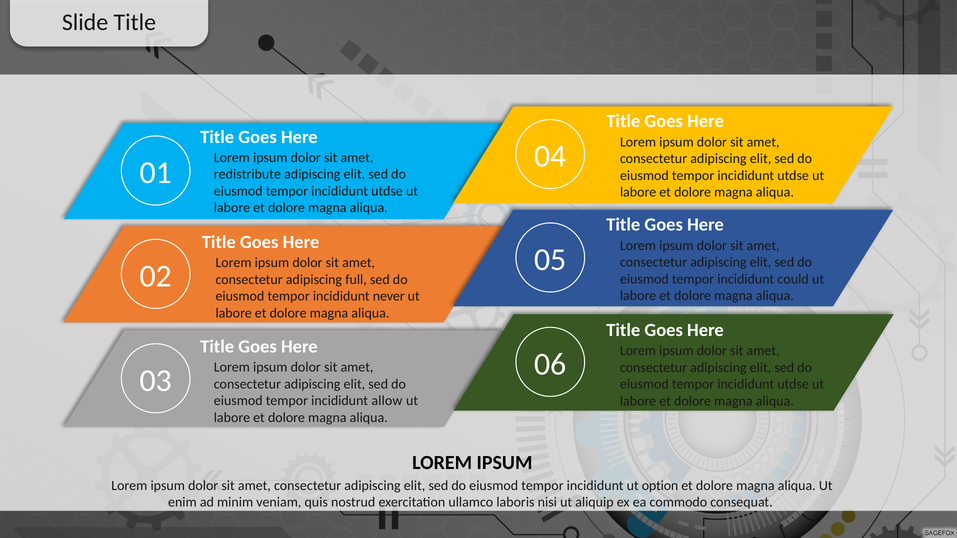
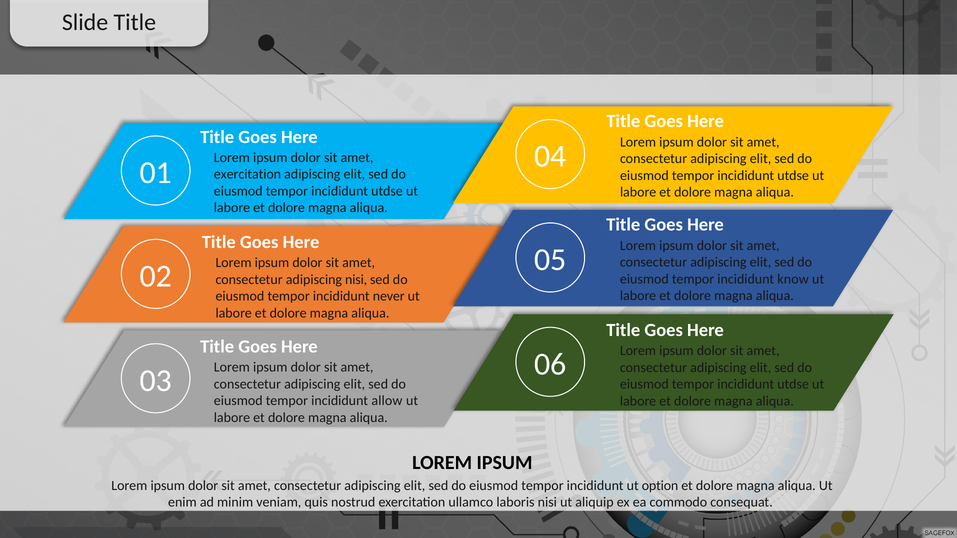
redistribute: redistribute -> exercitation (247, 174)
could: could -> know (793, 279)
adipiscing full: full -> nisi (356, 280)
